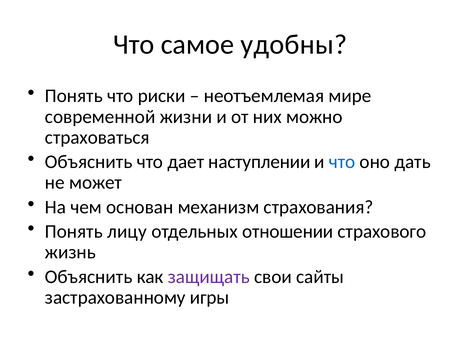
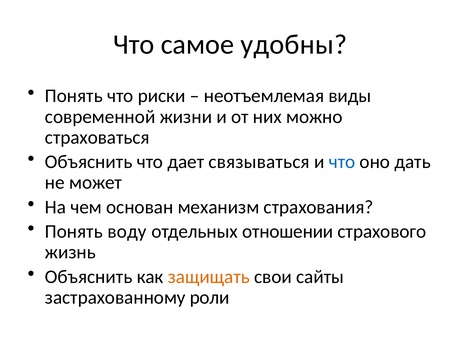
мире: мире -> виды (350, 96)
наступлении: наступлении -> связываться (259, 162)
лицу: лицу -> воду (127, 231)
защищать colour: purple -> orange (209, 277)
игры: игры -> роли (210, 297)
